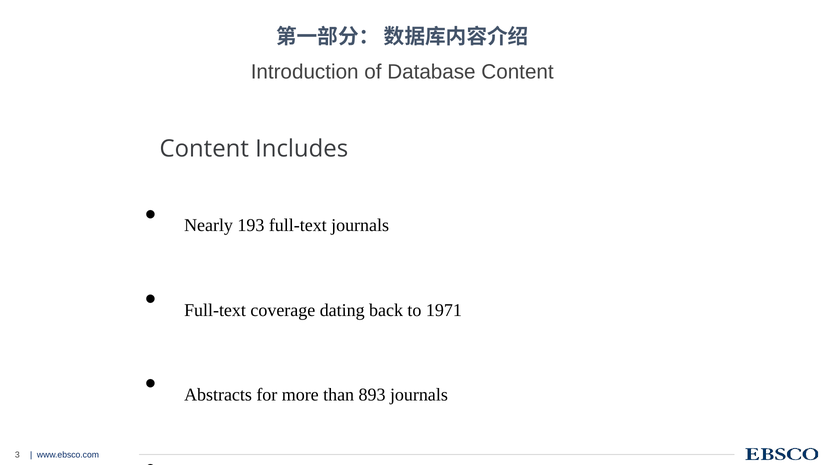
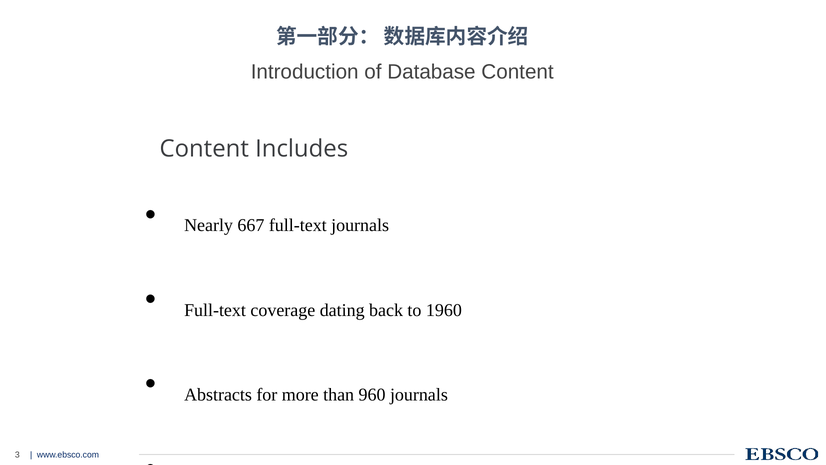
193: 193 -> 667 (251, 225)
1971: 1971 -> 1960 (444, 310)
893: 893 -> 960 (372, 394)
